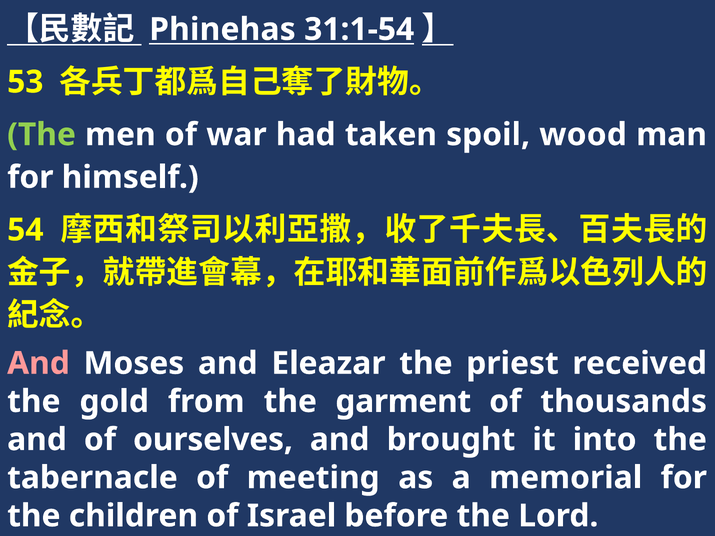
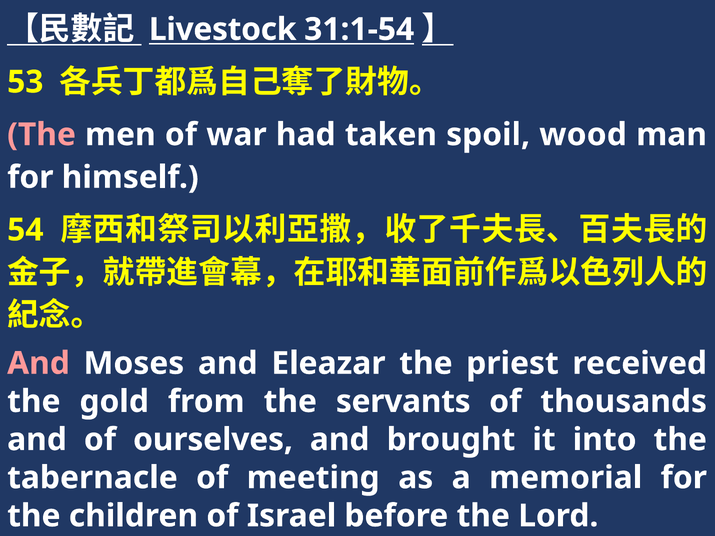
Phinehas: Phinehas -> Livestock (223, 29)
The colour: light green -> pink (42, 135)
garment: garment -> servants (403, 402)
